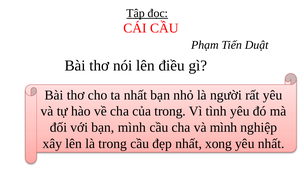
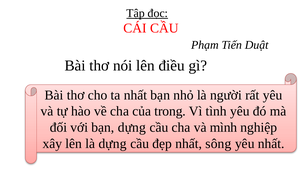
bạn mình: mình -> dựng (132, 127)
là trong: trong -> dựng (113, 144)
xong: xong -> sông (218, 144)
